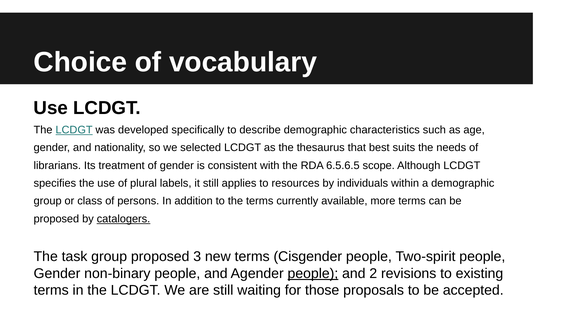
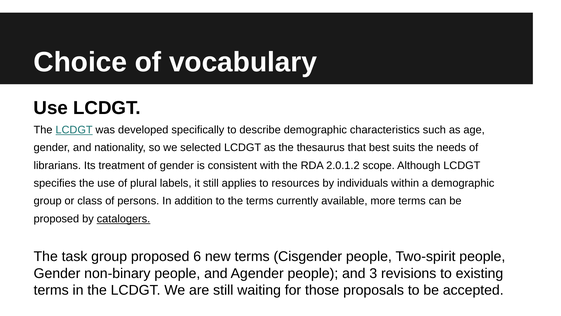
6.5.6.5: 6.5.6.5 -> 2.0.1.2 (343, 165)
3: 3 -> 6 (197, 256)
people underline: present -> none (313, 273)
2: 2 -> 3 (373, 273)
